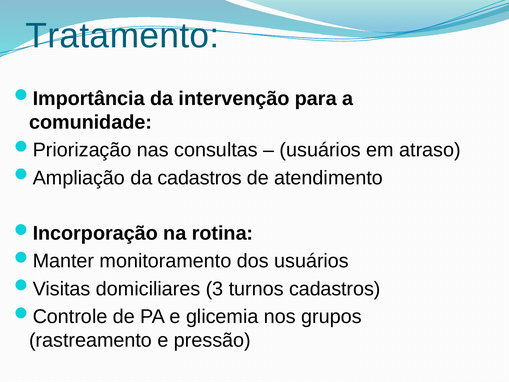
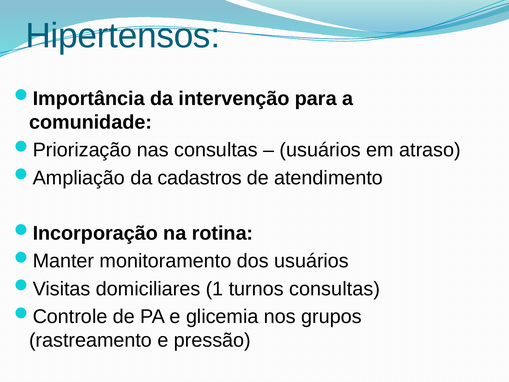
Tratamento: Tratamento -> Hipertensos (123, 36)
3: 3 -> 1 (215, 289)
turnos cadastros: cadastros -> consultas (335, 289)
